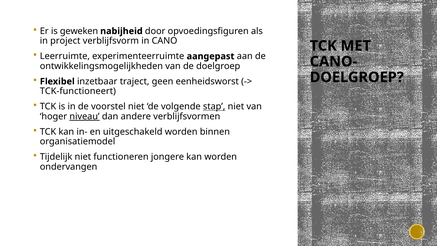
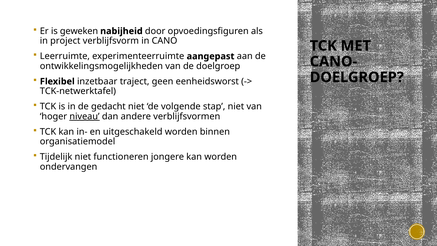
TCK-functioneert: TCK-functioneert -> TCK-netwerktafel (78, 91)
voorstel: voorstel -> gedacht (108, 107)
stap underline: present -> none (214, 107)
